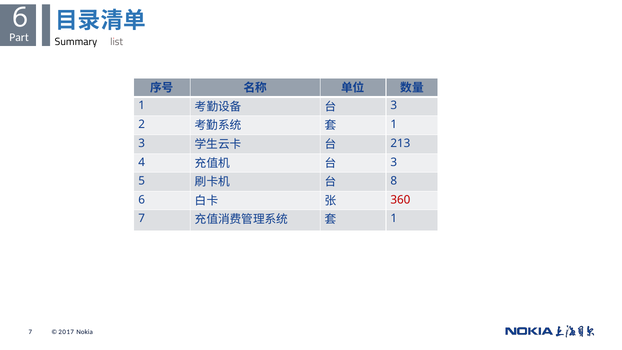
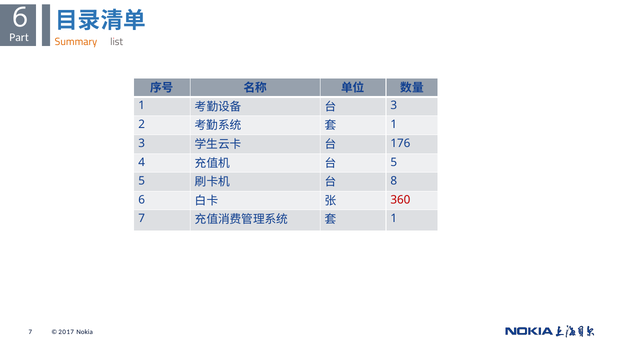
Summary colour: black -> orange (76, 42)
213: 213 -> 176 (400, 143)
3: 3 -> 5 (394, 162)
